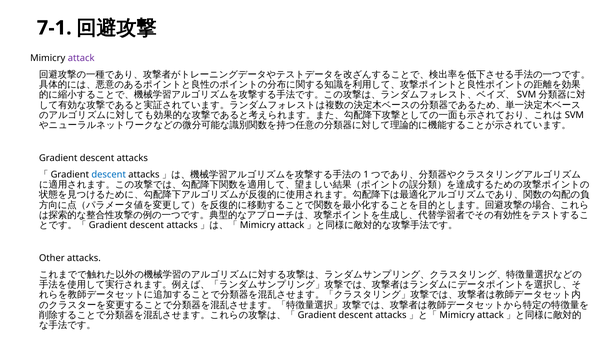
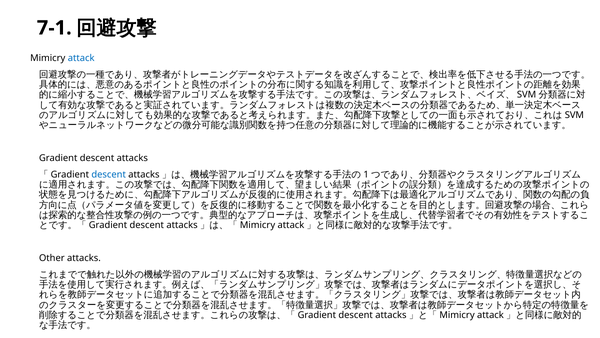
attack colour: purple -> blue (81, 58)
